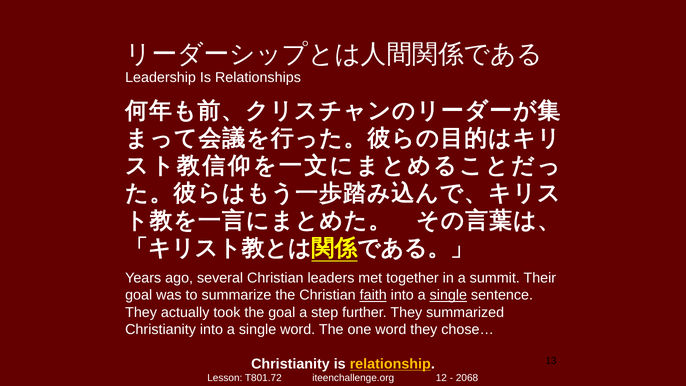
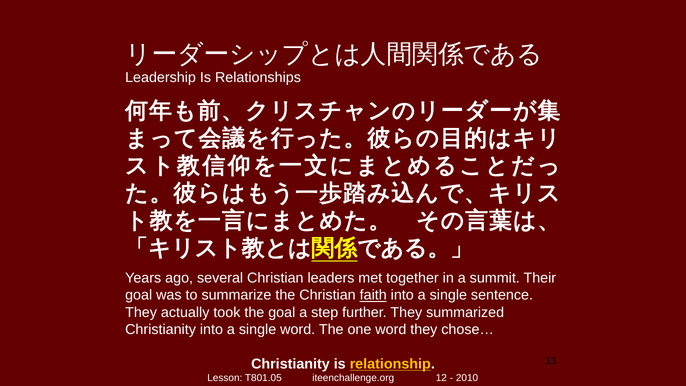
single underline: present -> none (448, 295)
T801.72: T801.72 -> T801.05 (263, 378)
2068: 2068 -> 2010 (467, 378)
